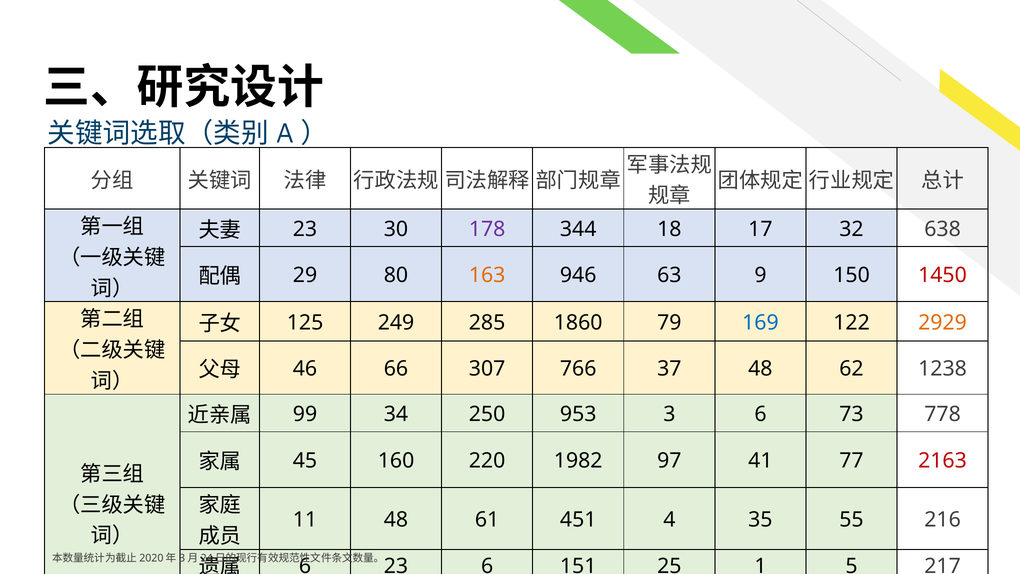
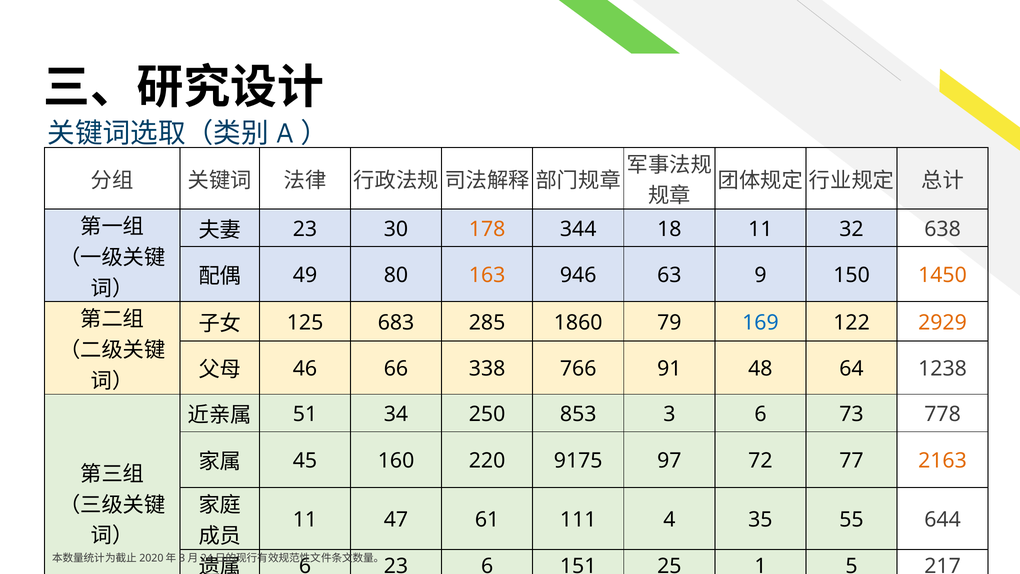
178 colour: purple -> orange (487, 229)
18 17: 17 -> 11 (760, 229)
29: 29 -> 49 (305, 275)
1450 colour: red -> orange (942, 275)
249: 249 -> 683 (396, 322)
307: 307 -> 338 (487, 369)
37: 37 -> 91 (669, 369)
62: 62 -> 64 (852, 369)
99: 99 -> 51 (305, 414)
953: 953 -> 853 (578, 414)
1982: 1982 -> 9175 (578, 461)
97 41: 41 -> 72 (760, 461)
2163 colour: red -> orange (942, 461)
11 48: 48 -> 47 (396, 520)
451: 451 -> 111 (578, 520)
216: 216 -> 644 (943, 520)
